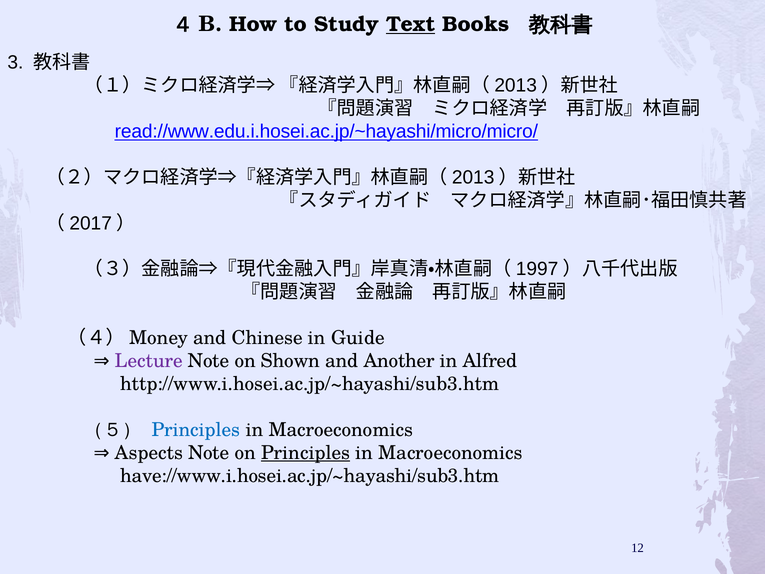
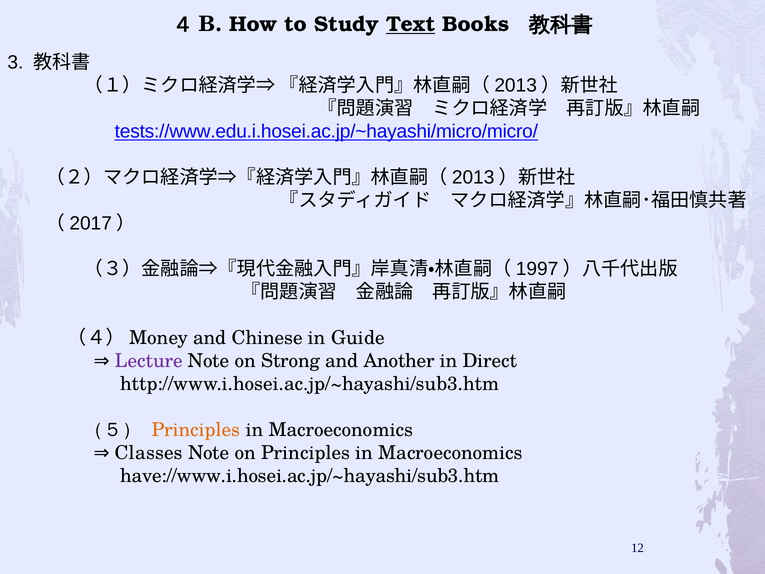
read://www.edu.i.hosei.ac.jp/~hayashi/micro/micro/: read://www.edu.i.hosei.ac.jp/~hayashi/micro/micro/ -> tests://www.edu.i.hosei.ac.jp/~hayashi/micro/micro/ (326, 131)
Shown: Shown -> Strong (291, 361)
Alfred: Alfred -> Direct (490, 361)
Principles colour: blue -> orange (196, 430)
Aspects: Aspects -> Classes (149, 453)
Principles underline: present -> none (306, 453)
